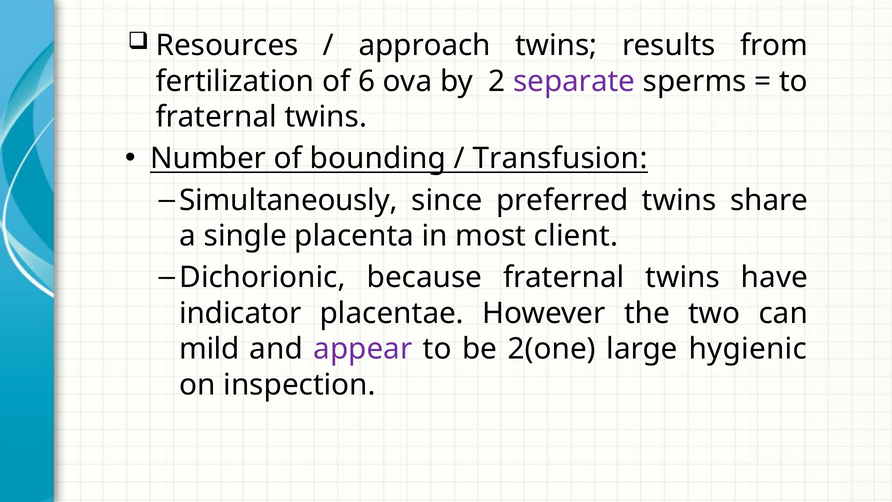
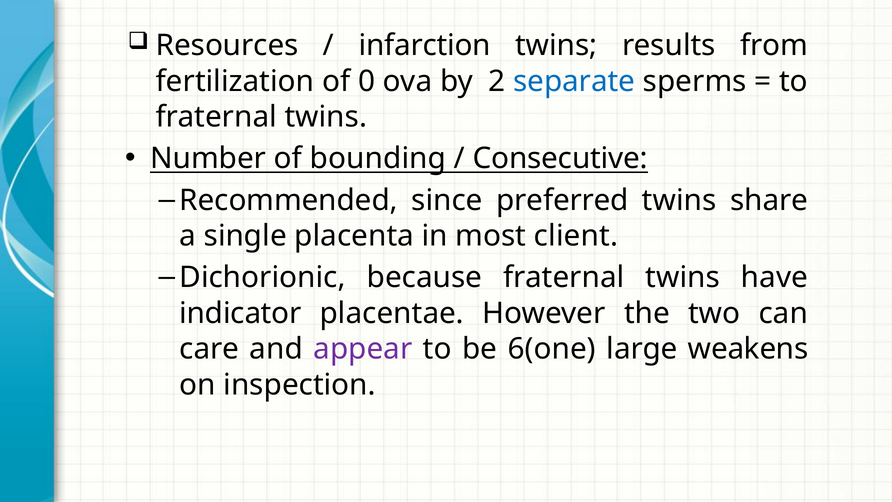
approach: approach -> infarction (425, 45)
6: 6 -> 0 (367, 81)
separate colour: purple -> blue (574, 81)
Transfusion: Transfusion -> Consecutive (560, 159)
Simultaneously: Simultaneously -> Recommended (289, 200)
mild: mild -> care (209, 349)
2(one: 2(one -> 6(one (552, 349)
hygienic: hygienic -> weakens (748, 349)
